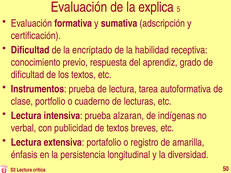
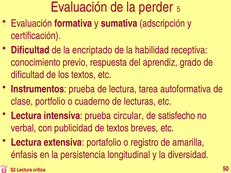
explica: explica -> perder (156, 7)
alzaran: alzaran -> circular (129, 116)
indígenas: indígenas -> satisfecho (177, 116)
